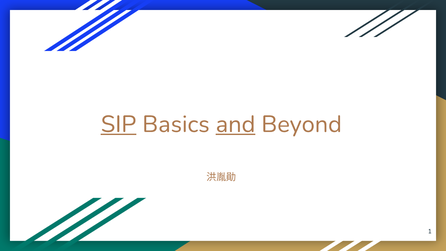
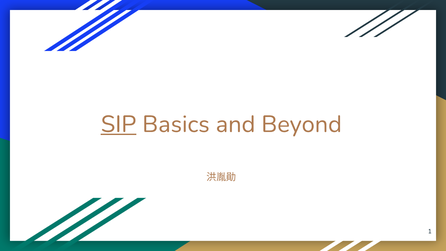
and underline: present -> none (236, 124)
